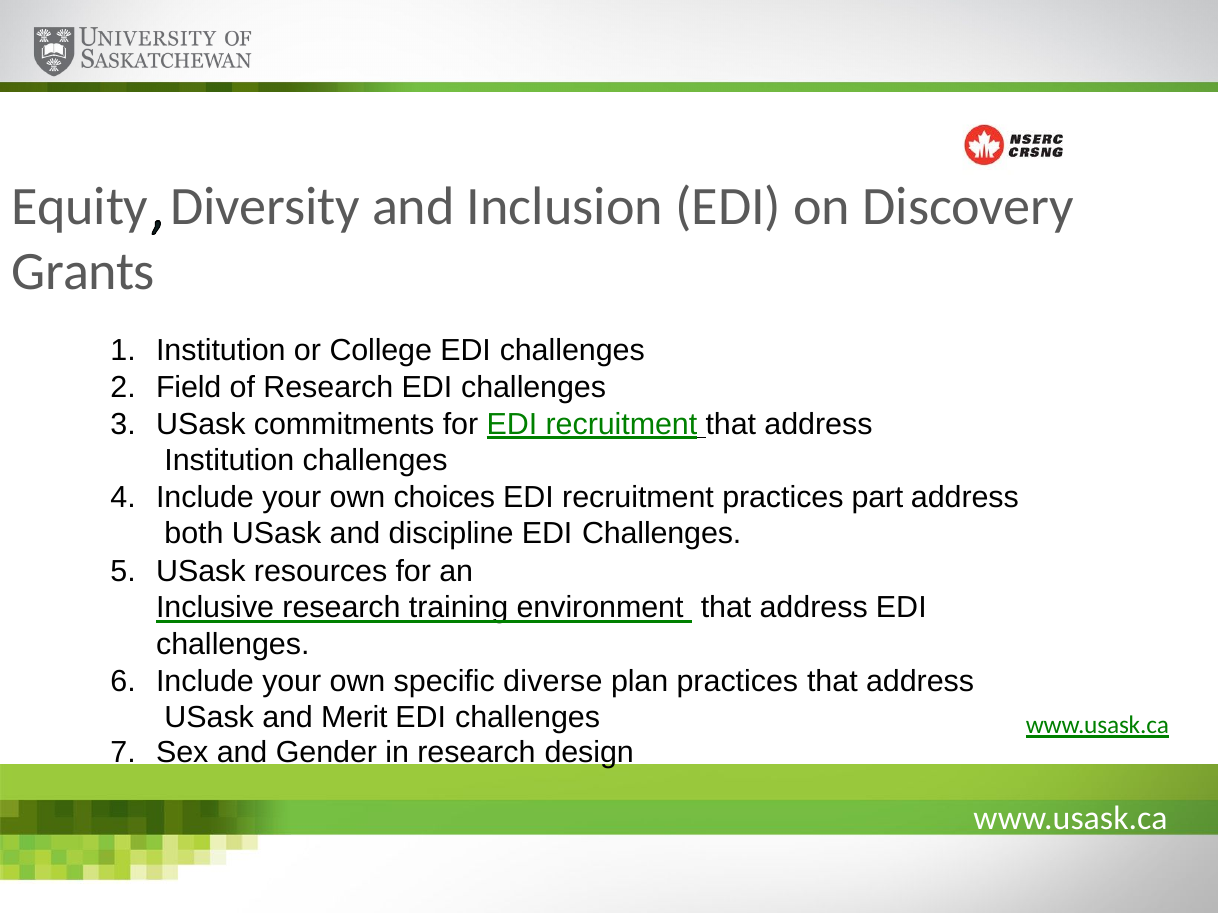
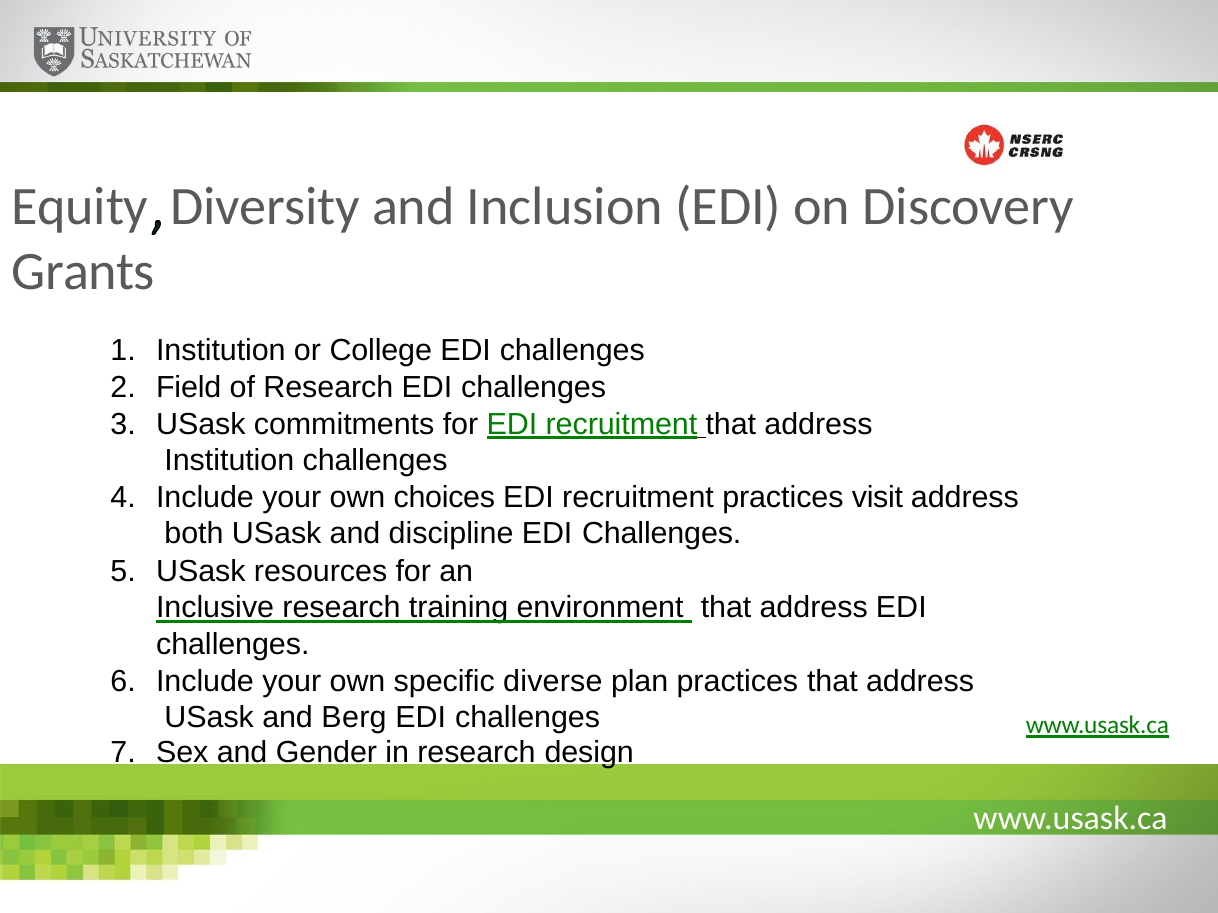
part: part -> visit (877, 497)
Merit: Merit -> Berg (354, 718)
